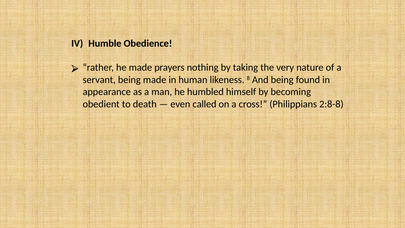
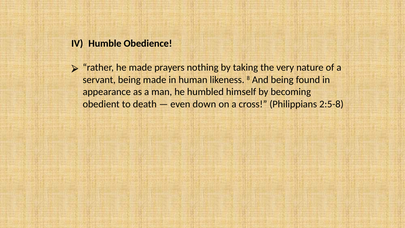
called: called -> down (204, 104)
2:8-8: 2:8-8 -> 2:5-8 (331, 104)
